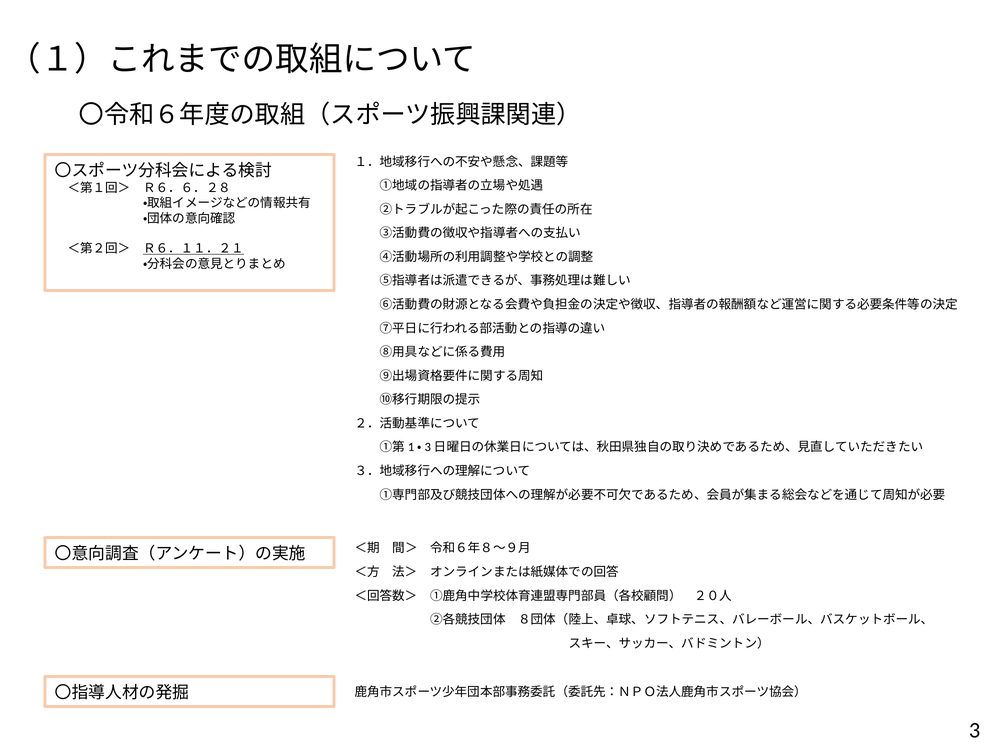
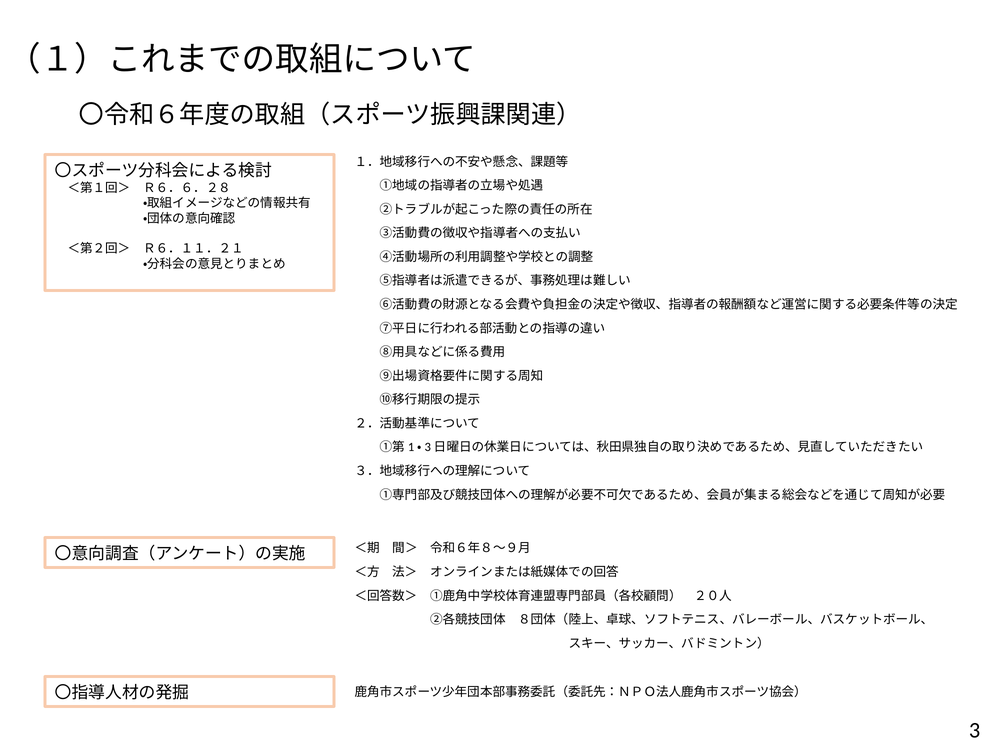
Ｒ６．１１．２１ underline: present -> none (193, 249)
